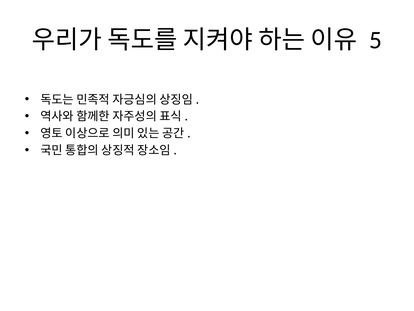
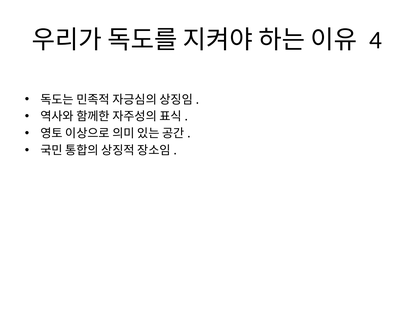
5: 5 -> 4 (376, 40)
